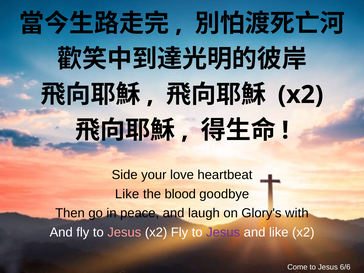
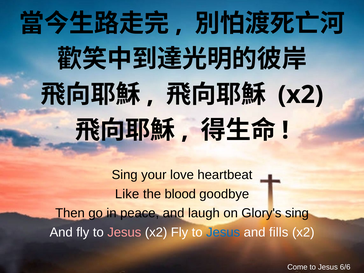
Side: Side -> Sing (125, 175)
Glory's with: with -> sing (297, 213)
Jesus colour: purple -> blue (223, 232)
and like: like -> fills (279, 232)
